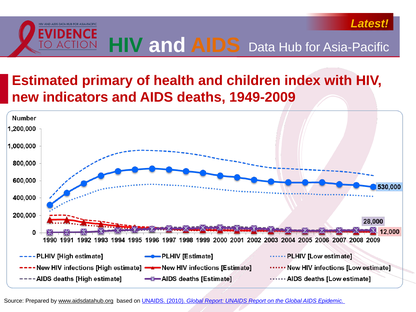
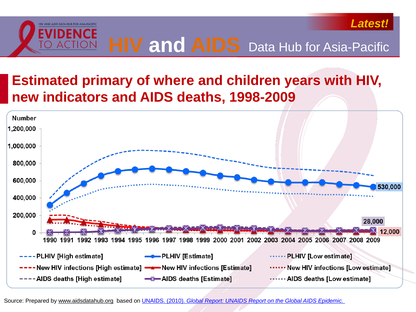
HIV colour: green -> orange (126, 45)
health: health -> where (174, 80)
index: index -> years (302, 80)
1949-2009: 1949-2009 -> 1998-2009 (262, 97)
